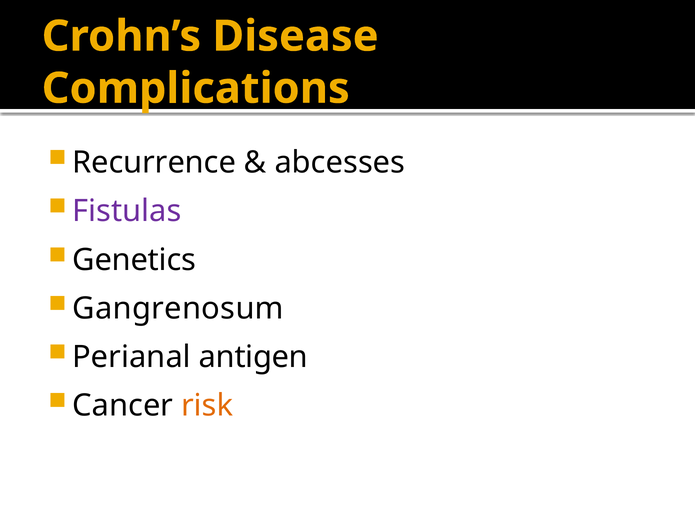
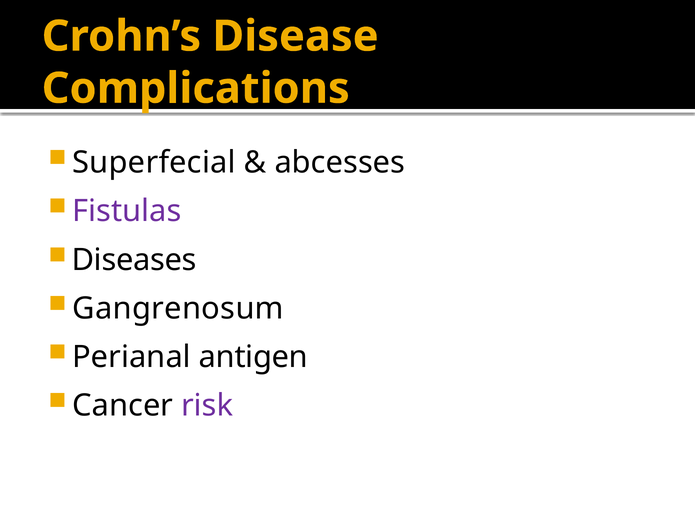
Recurrence: Recurrence -> Superfecial (154, 163)
Genetics: Genetics -> Diseases (134, 260)
risk colour: orange -> purple (207, 406)
